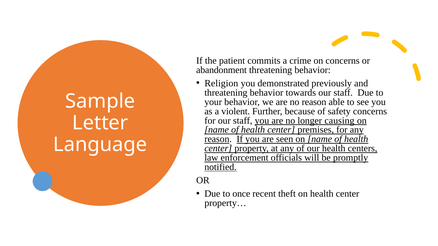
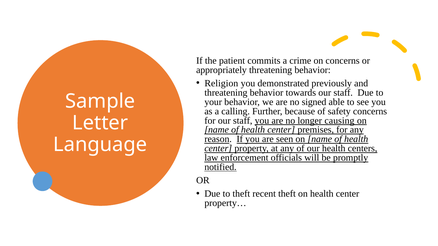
abandonment: abandonment -> appropriately (221, 70)
no reason: reason -> signed (314, 102)
violent: violent -> calling (236, 111)
to once: once -> theft (241, 194)
